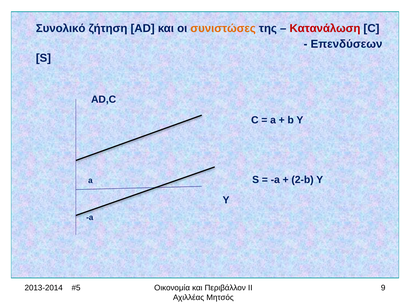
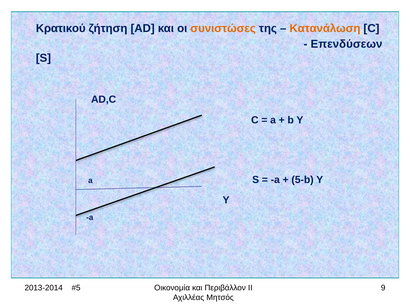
Συνολικό: Συνολικό -> Κρατικού (61, 28)
Κατανάλωση colour: red -> orange (325, 28)
2-b: 2-b -> 5-b (303, 179)
